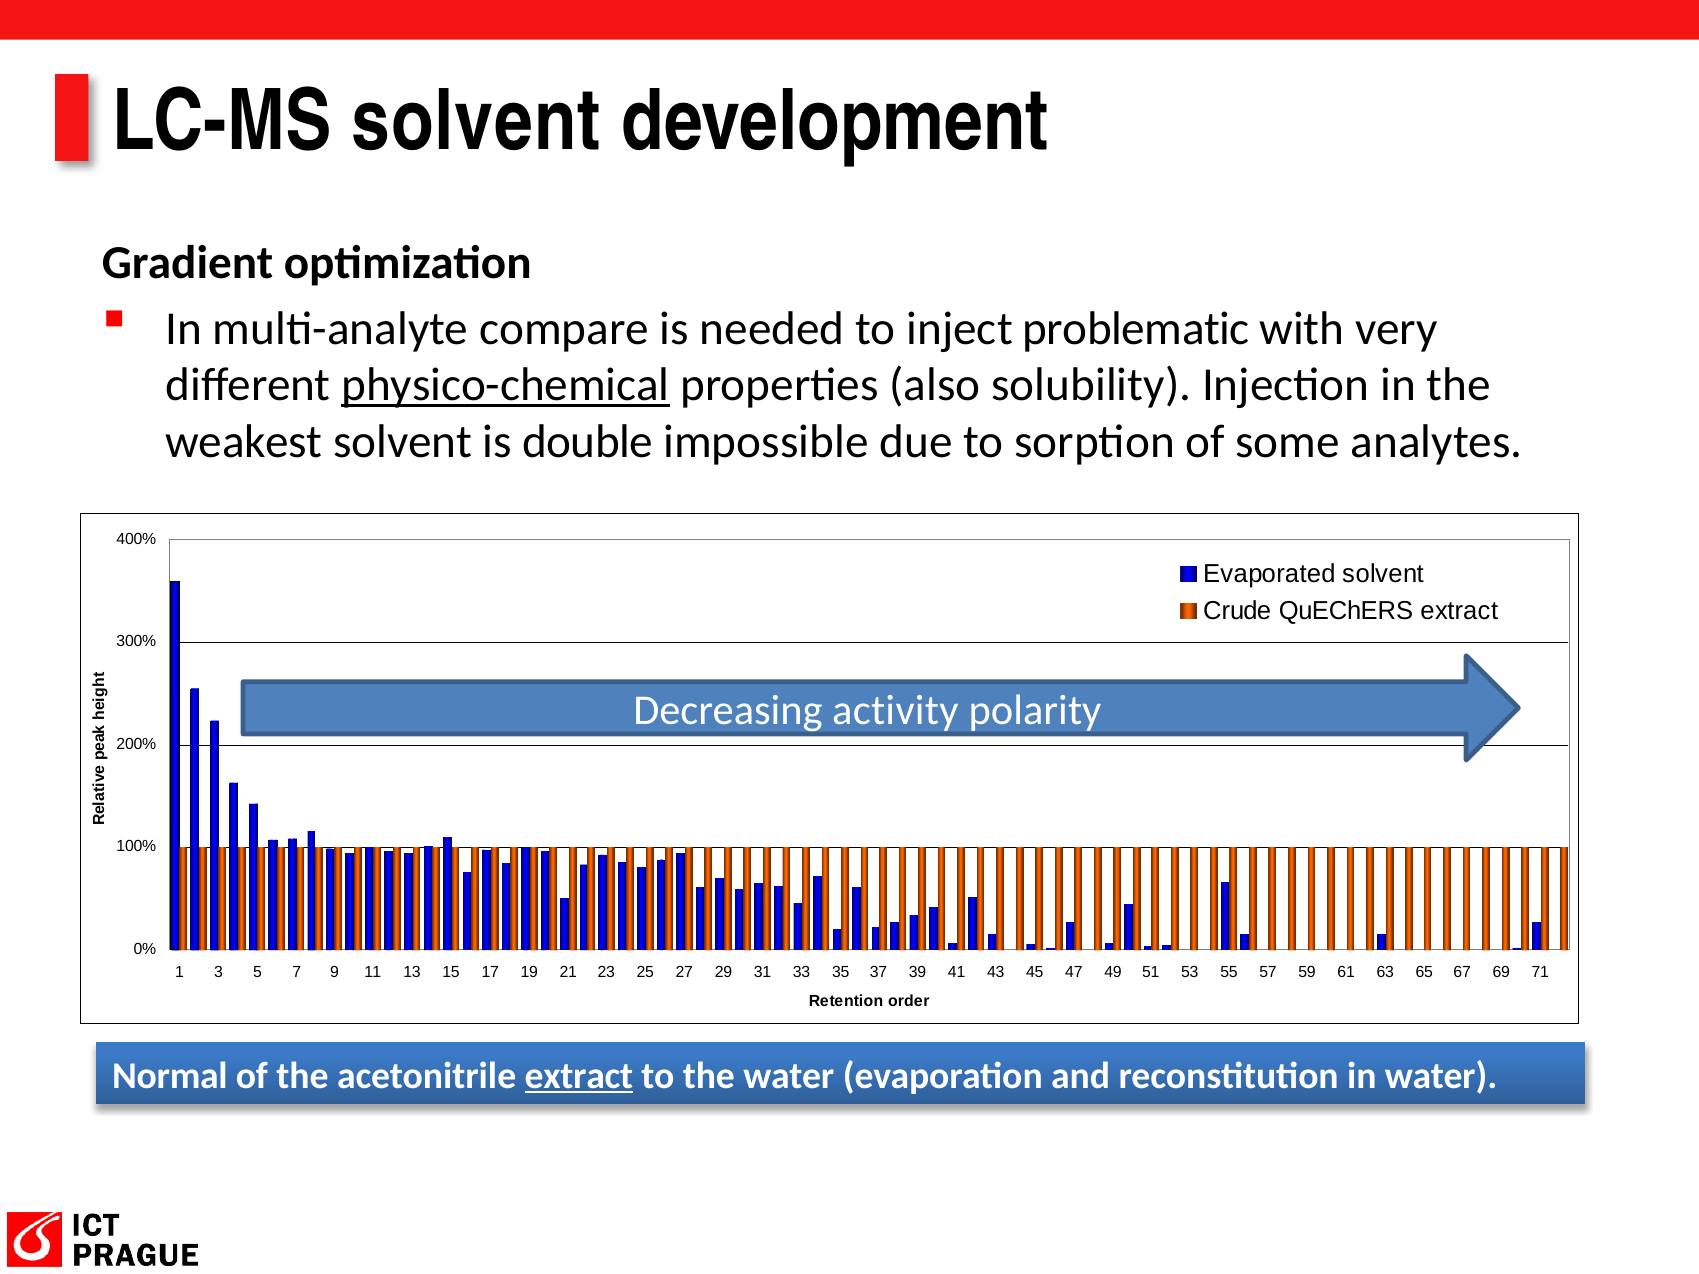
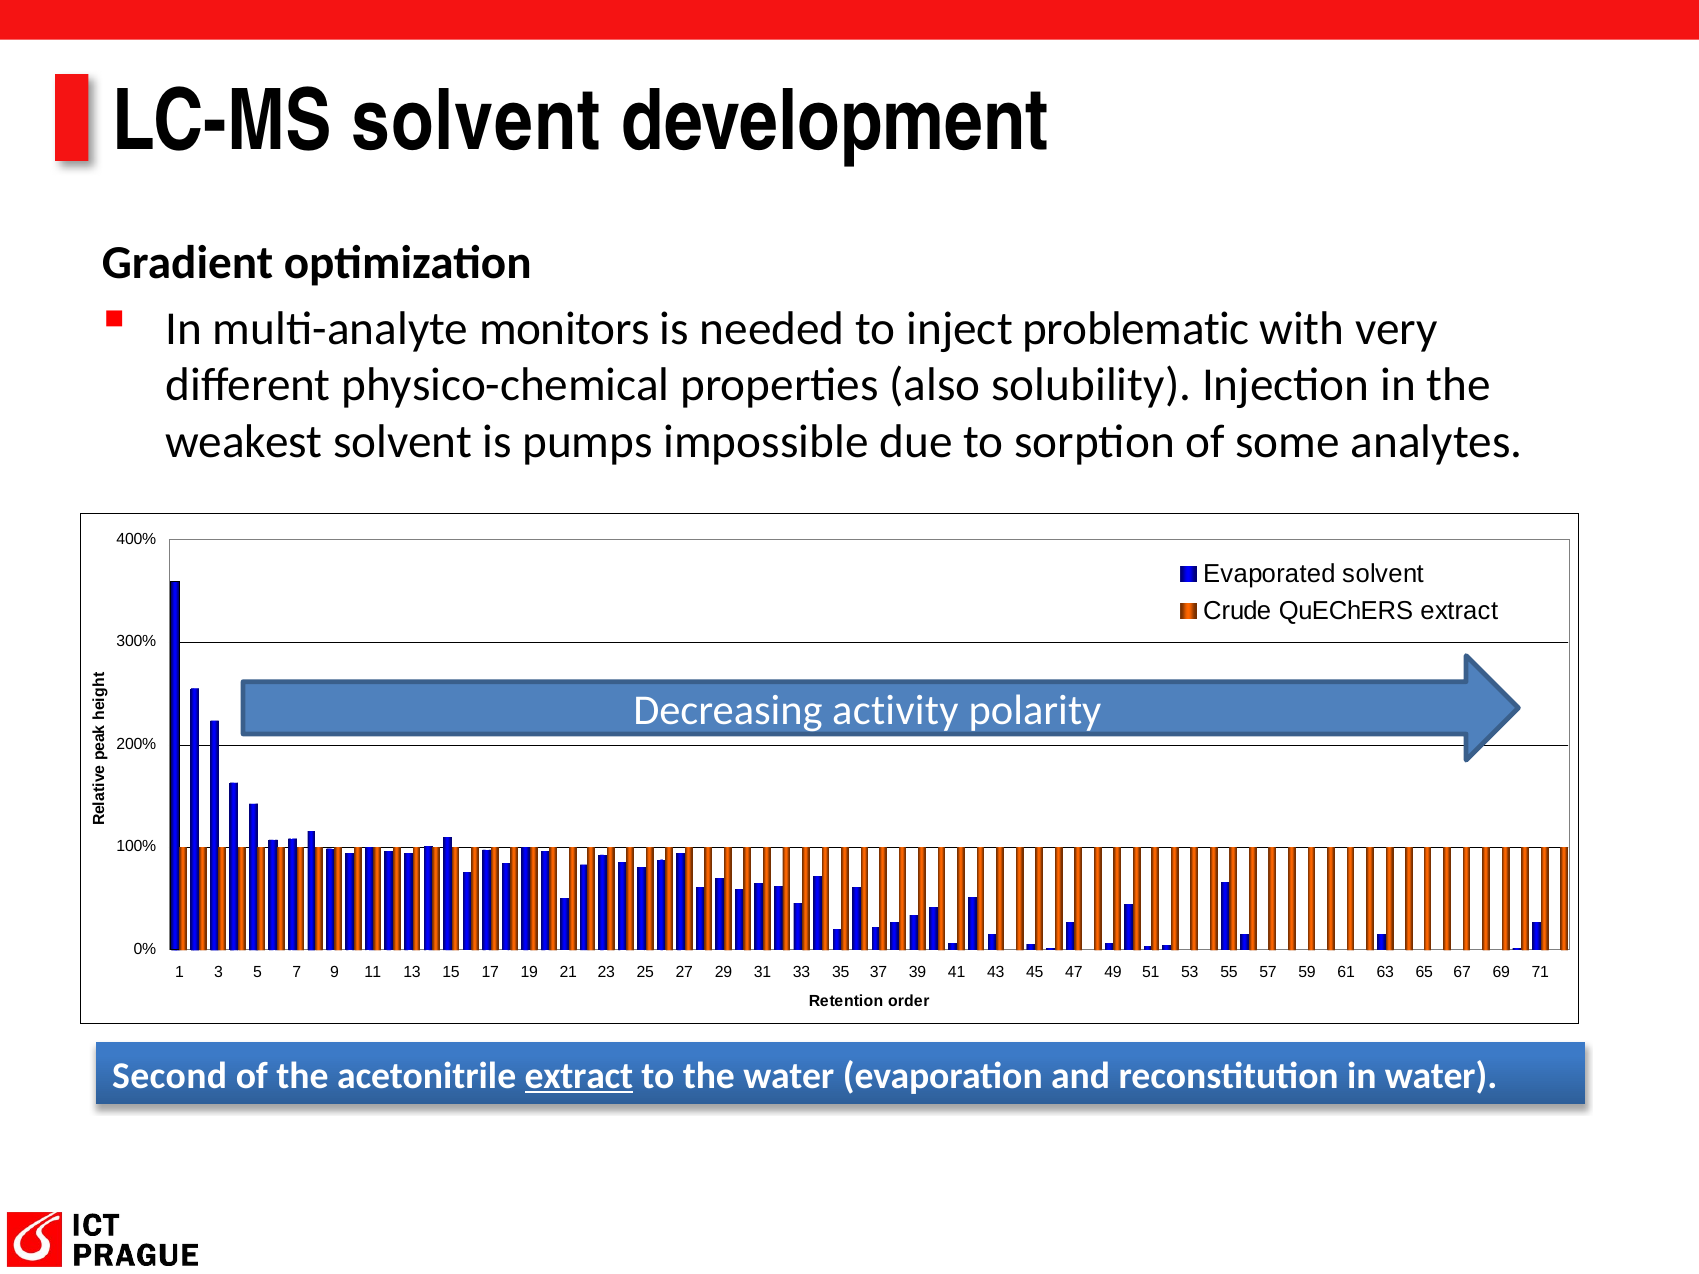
compare: compare -> monitors (564, 329)
physico-chemical underline: present -> none (506, 385)
double: double -> pumps (588, 442)
Normal: Normal -> Second (170, 1076)
